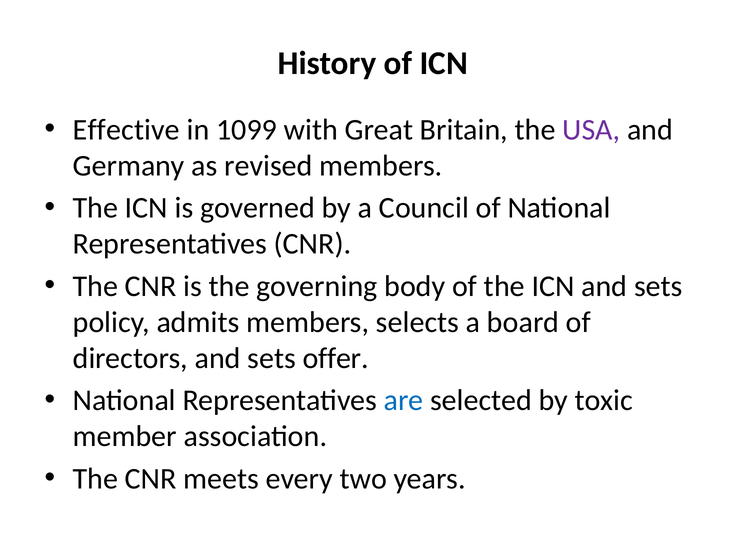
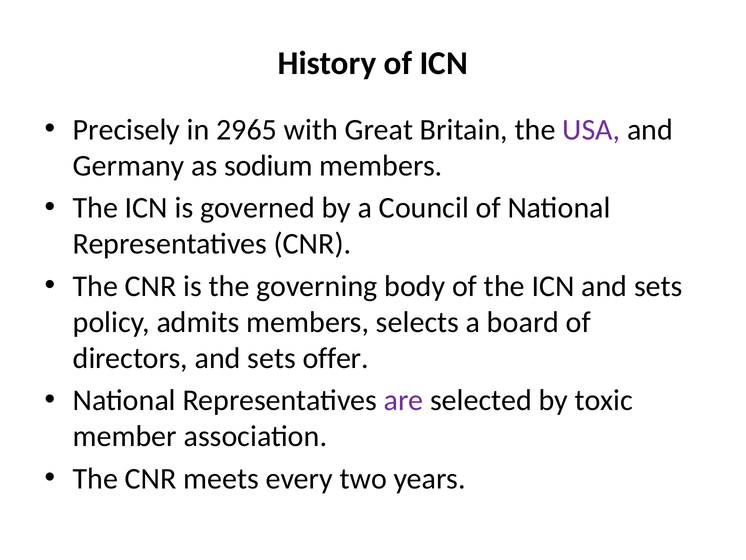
Effective: Effective -> Precisely (126, 130)
1099: 1099 -> 2965 (247, 130)
revised: revised -> sodium (268, 166)
are colour: blue -> purple (404, 400)
